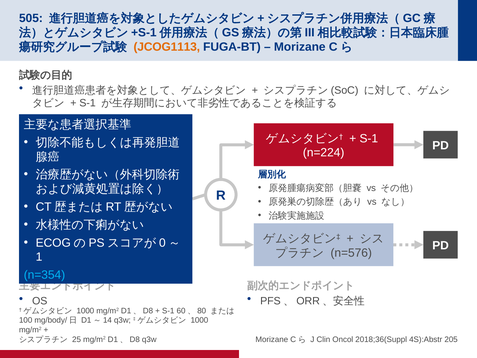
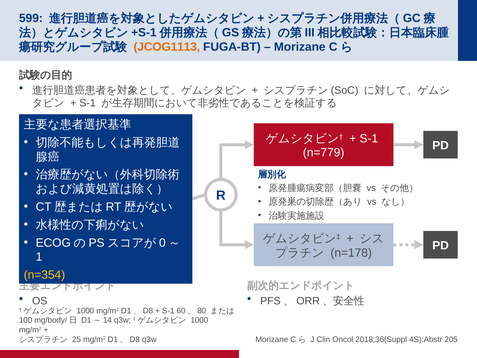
505: 505 -> 599 (31, 18)
n=224: n=224 -> n=779 (324, 153)
n=576: n=576 -> n=178 (351, 253)
n=354 colour: light blue -> yellow (44, 275)
